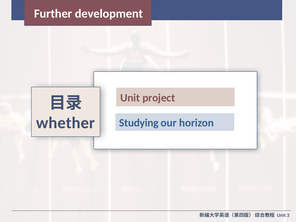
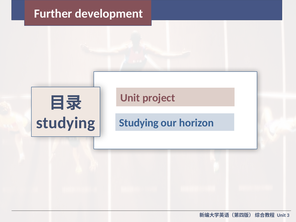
whether: whether -> studying (66, 123)
